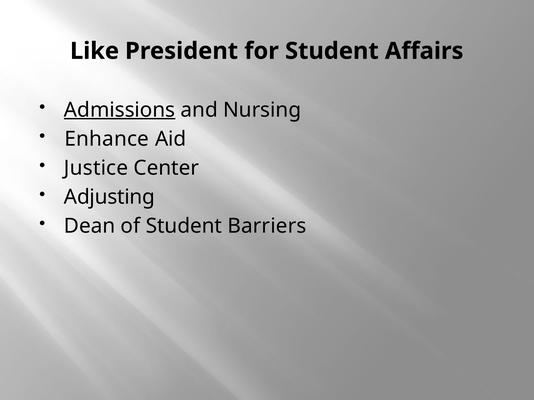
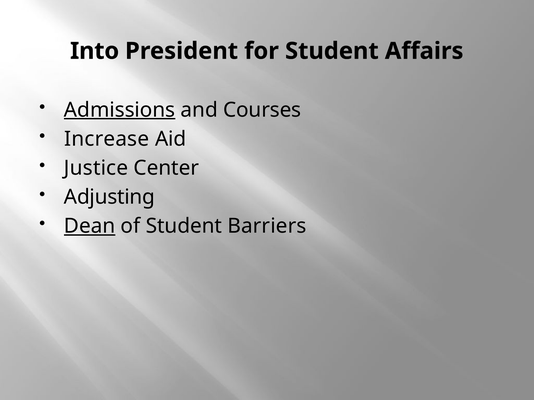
Like: Like -> Into (95, 51)
Nursing: Nursing -> Courses (262, 110)
Enhance: Enhance -> Increase (107, 139)
Dean underline: none -> present (90, 226)
